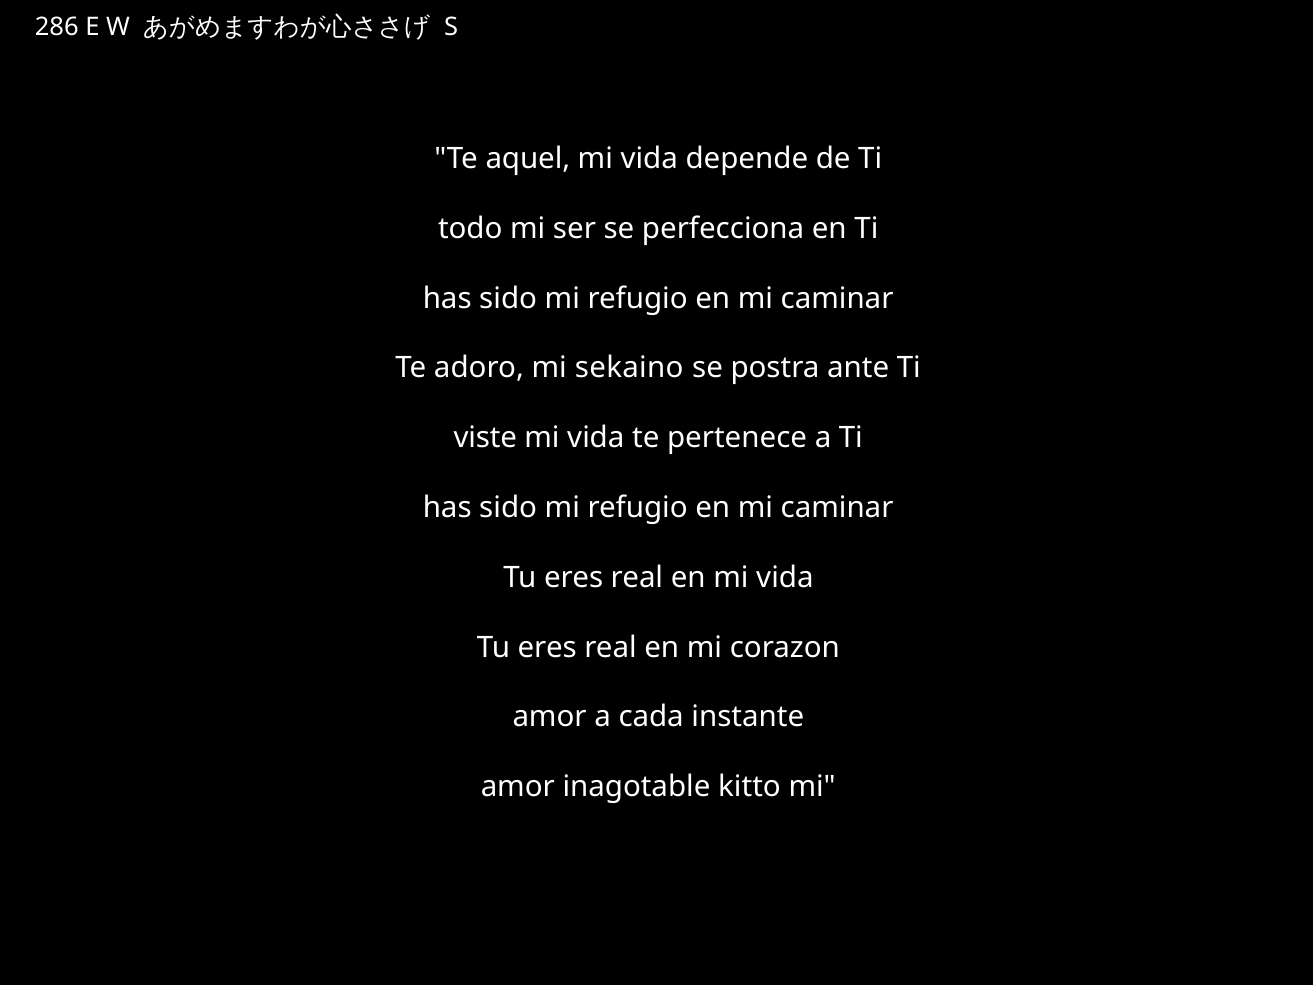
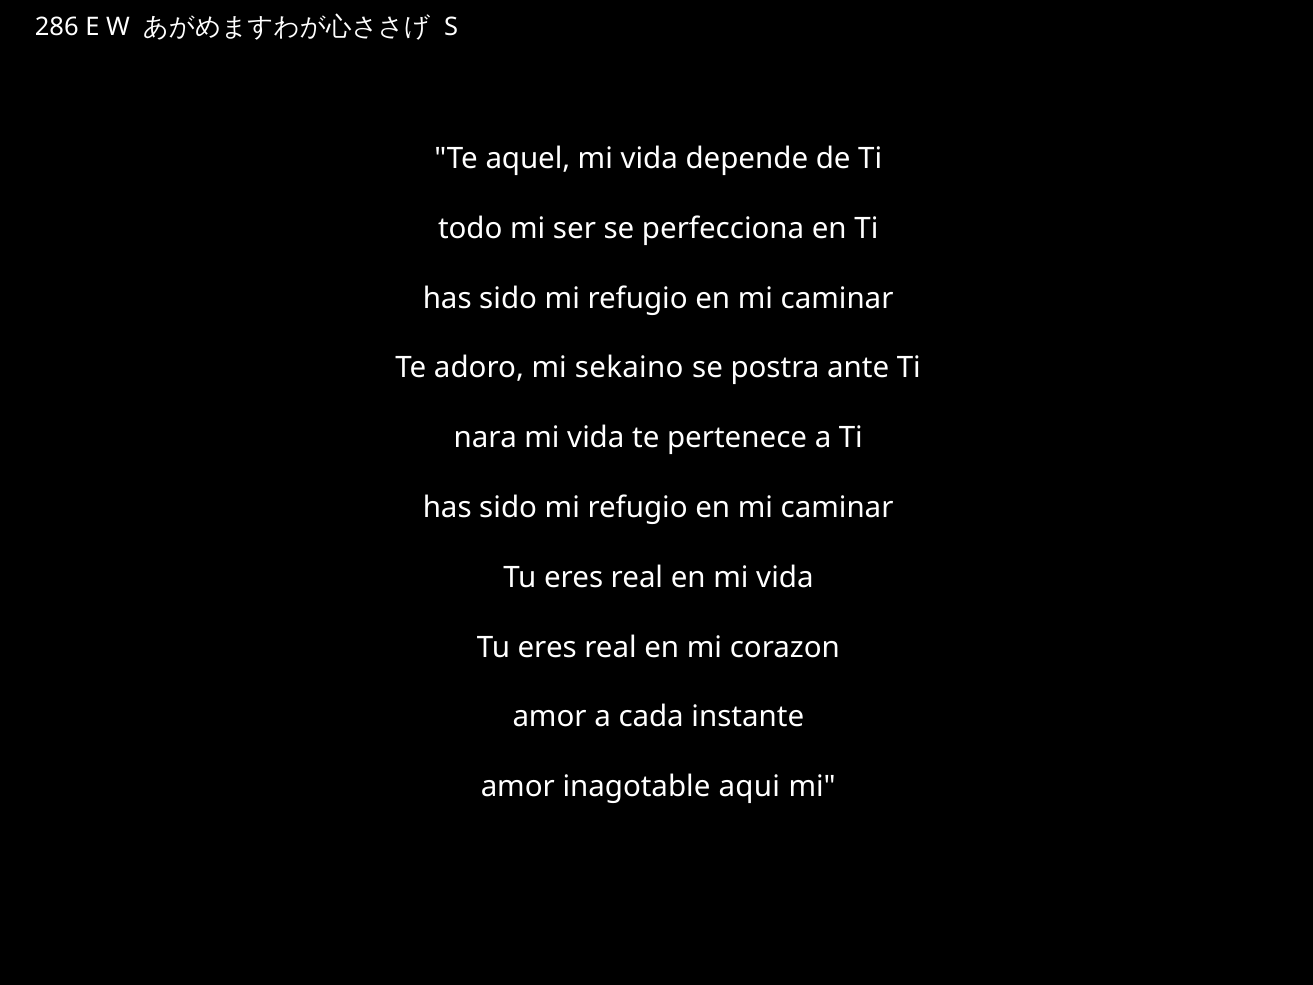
viste: viste -> nara (485, 438)
kitto: kitto -> aqui (749, 787)
